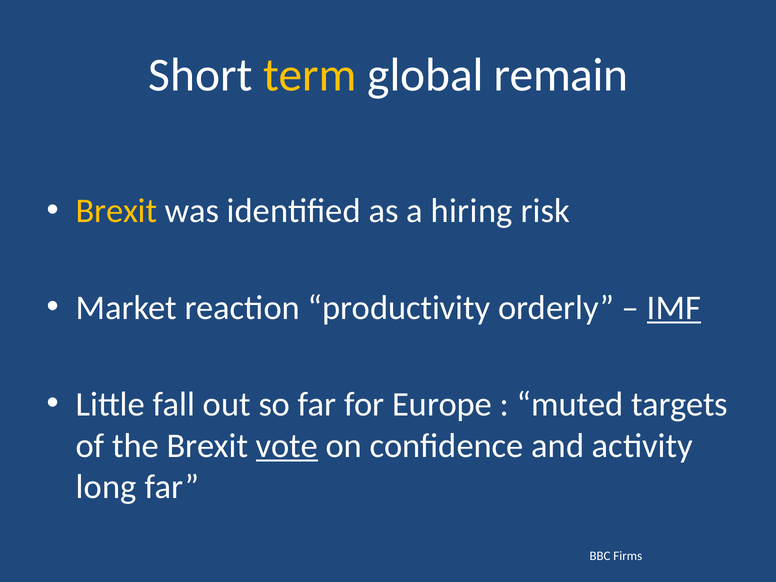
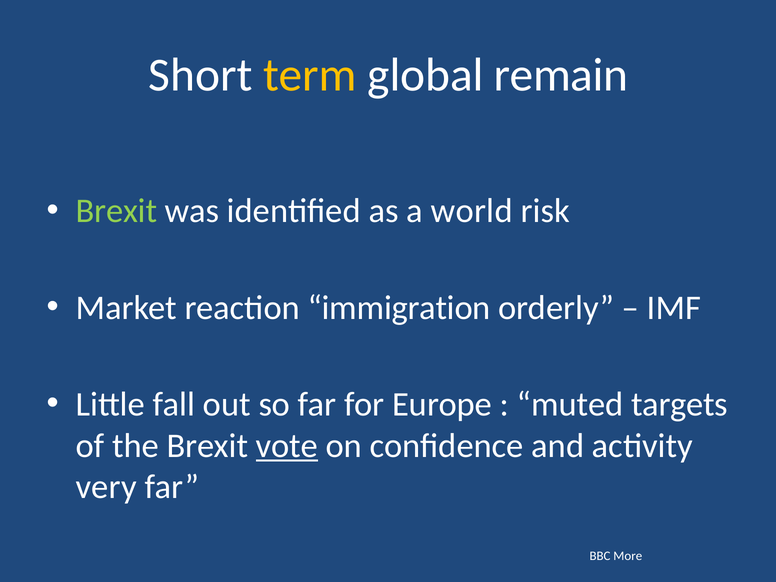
Brexit colour: yellow -> light green (116, 211)
hiring: hiring -> world (472, 211)
productivity: productivity -> immigration (399, 308)
IMF underline: present -> none (674, 308)
long: long -> very (106, 487)
Firms: Firms -> More (628, 556)
